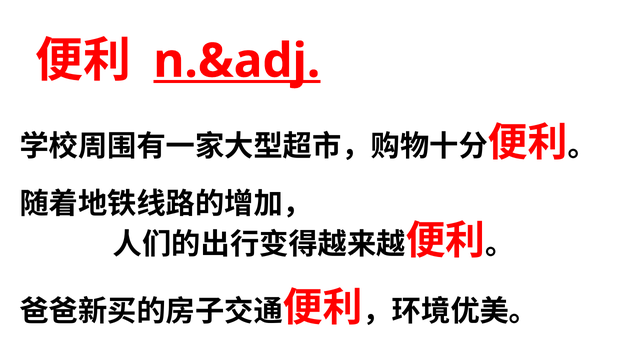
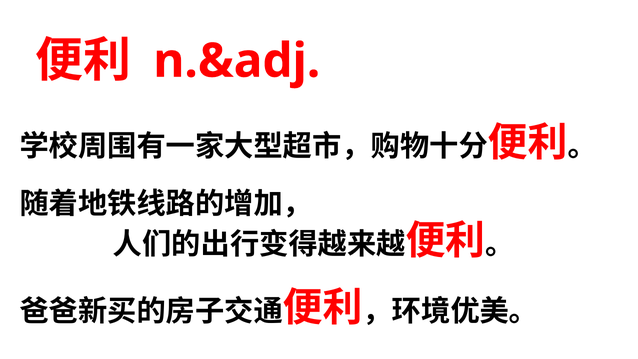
n.&adj underline: present -> none (237, 61)
